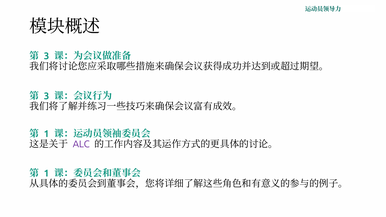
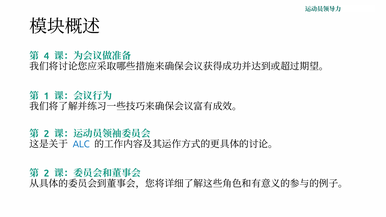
3: 3 -> 4 (47, 56)
3: 3 -> 1 (47, 96)
1: 1 -> 2 (47, 134)
ALC colour: purple -> blue (81, 144)
1: 1 -> 2 (47, 173)
